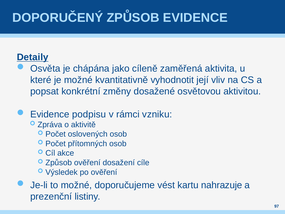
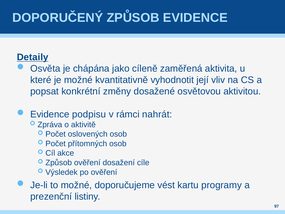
vzniku: vzniku -> nahrát (157, 114)
nahrazuje: nahrazuje -> programy (222, 185)
